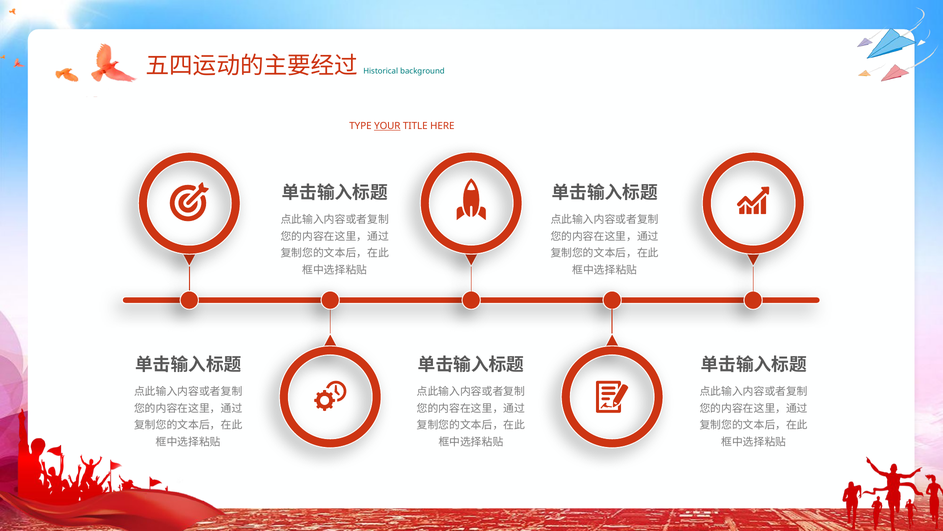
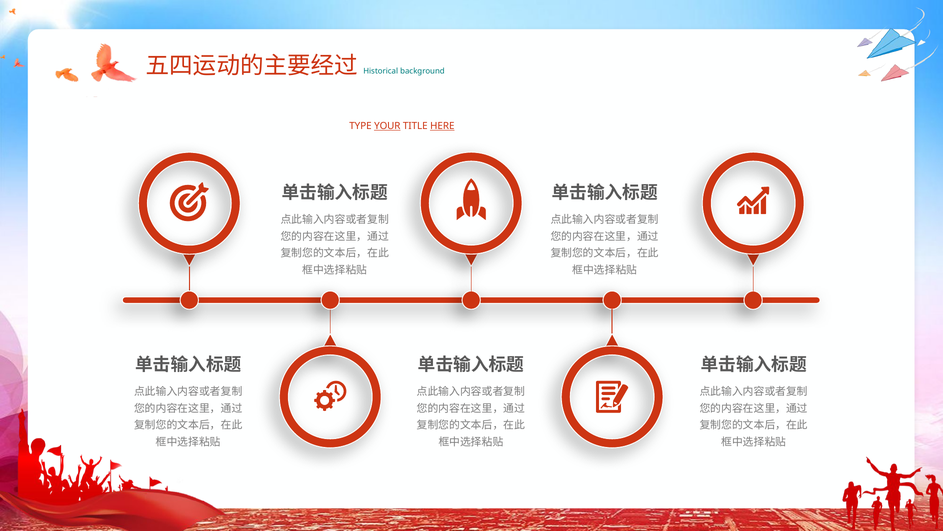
HERE underline: none -> present (442, 126)
